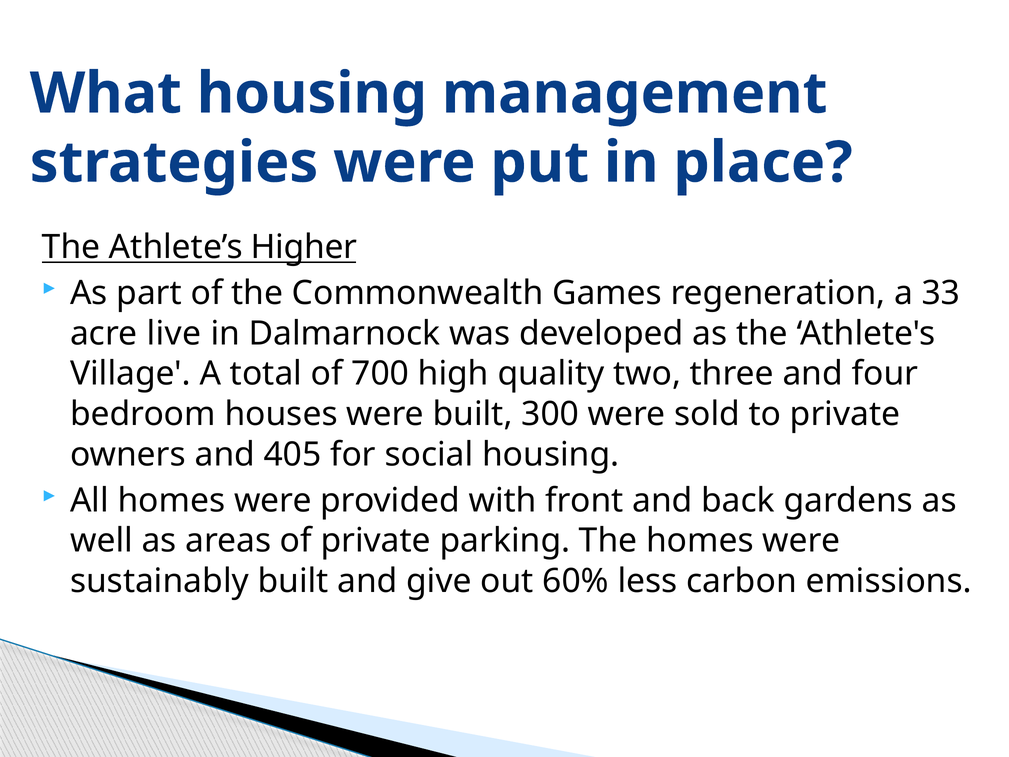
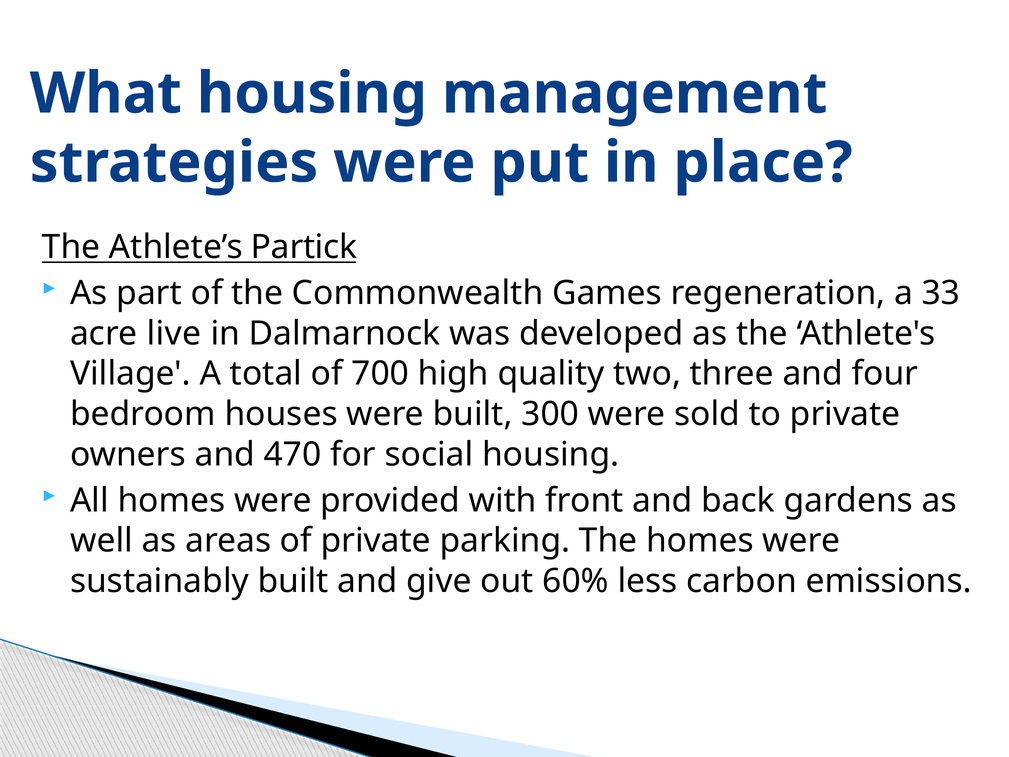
Higher: Higher -> Partick (304, 247)
405: 405 -> 470 (293, 454)
